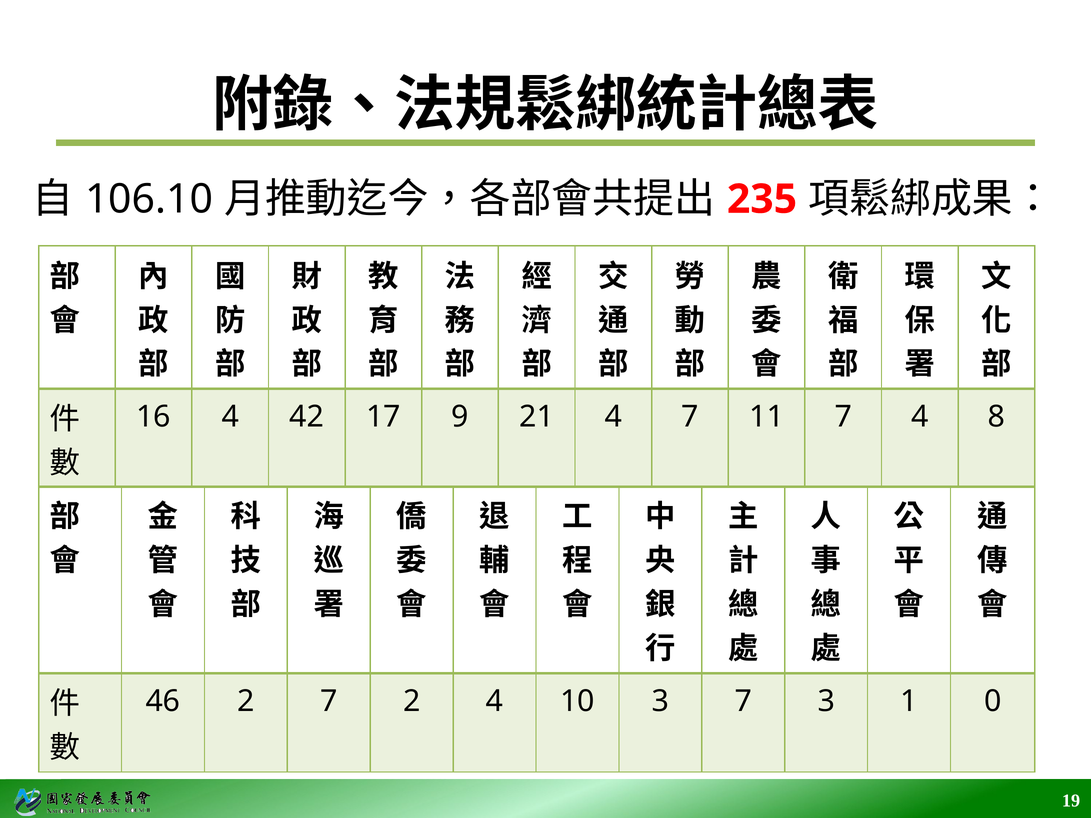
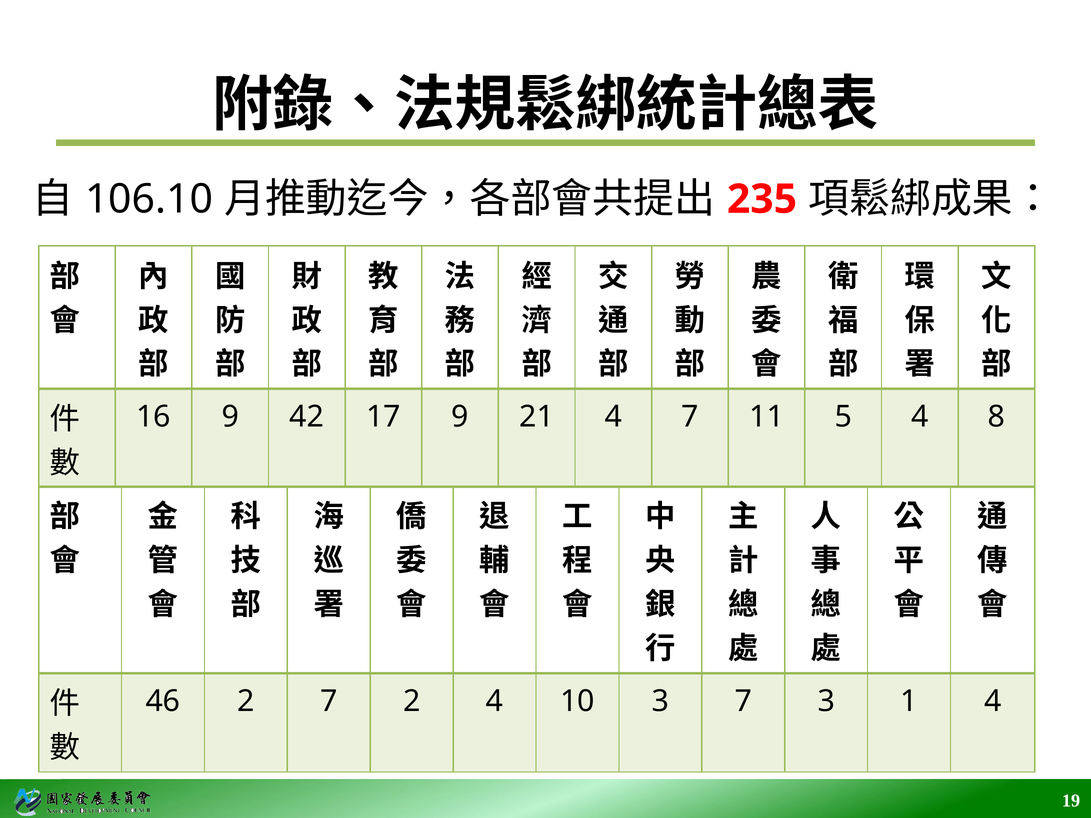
16 4: 4 -> 9 (230, 417)
11 7: 7 -> 5 (843, 417)
1 0: 0 -> 4 (993, 701)
